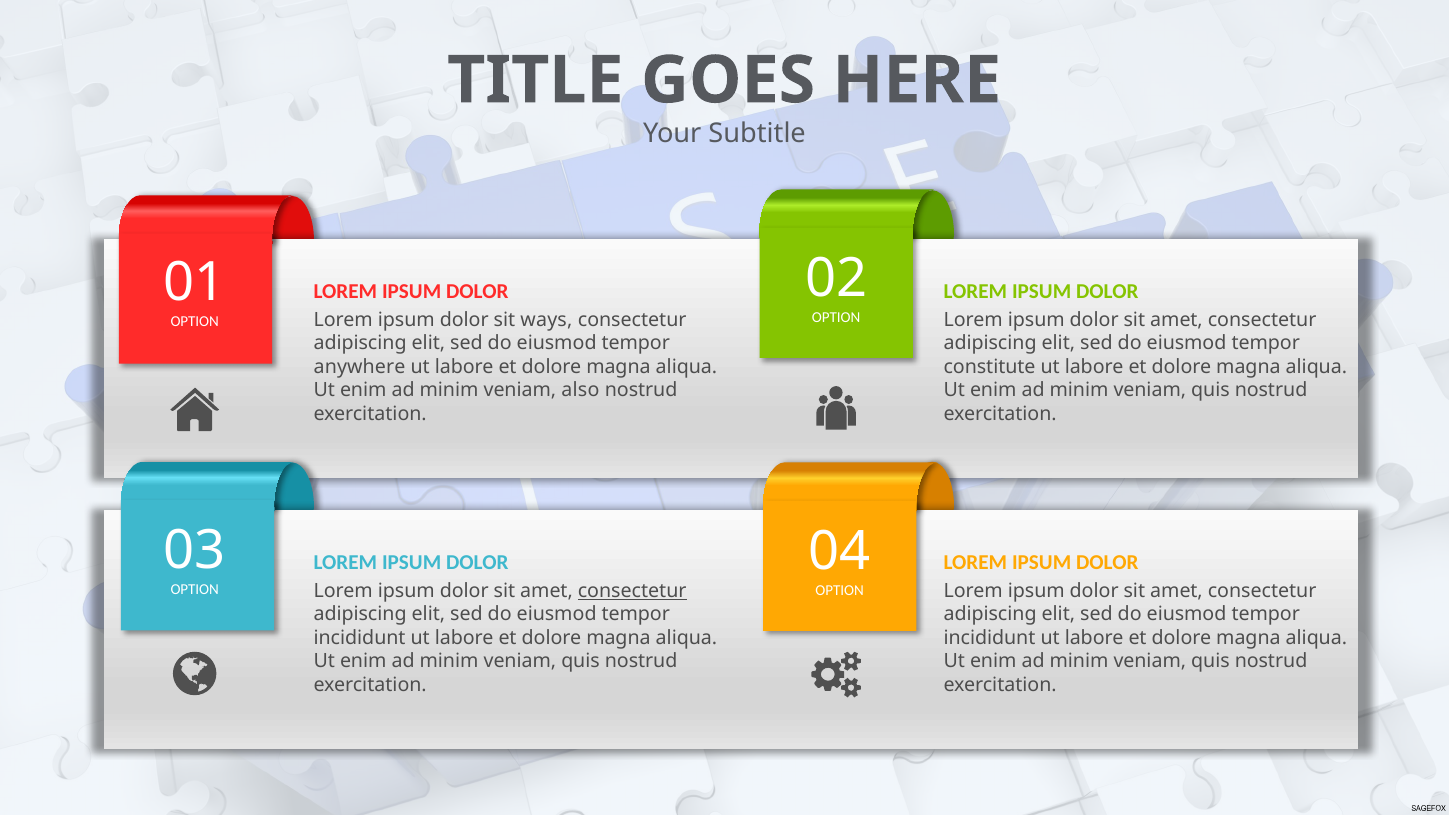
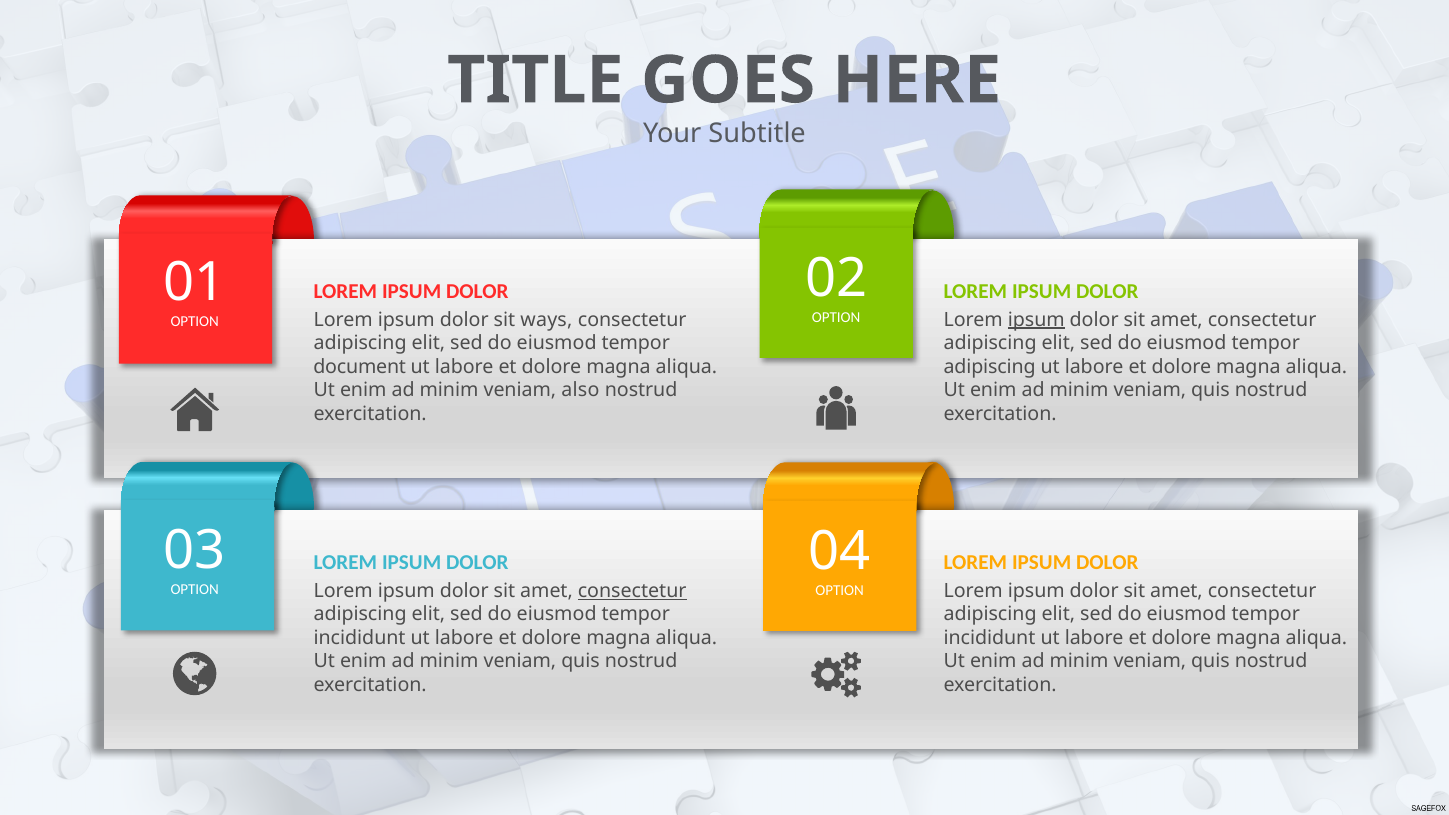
ipsum underline: none -> present (1036, 320)
constitute: constitute -> adipiscing (990, 367)
anywhere: anywhere -> document (360, 367)
